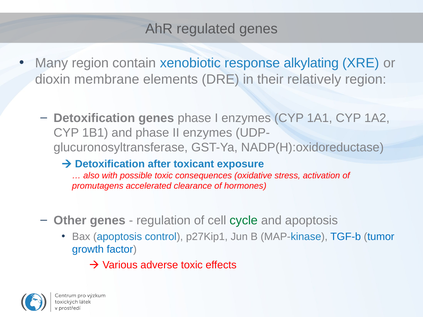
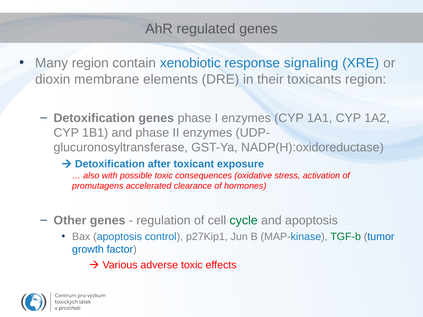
alkylating: alkylating -> signaling (311, 63)
relatively: relatively -> toxicants (314, 79)
TGF-b colour: blue -> green (346, 237)
